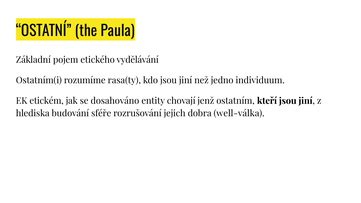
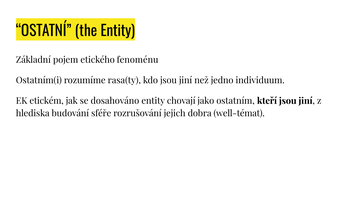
the Paula: Paula -> Entity (118, 31)
vydělávání: vydělávání -> fenoménu (138, 60)
jenž: jenž -> jako (206, 101)
well-válka: well-válka -> well-témat (239, 113)
